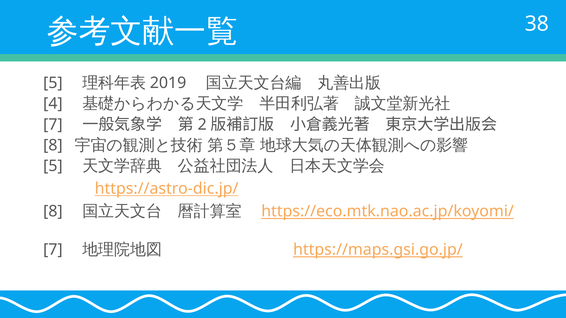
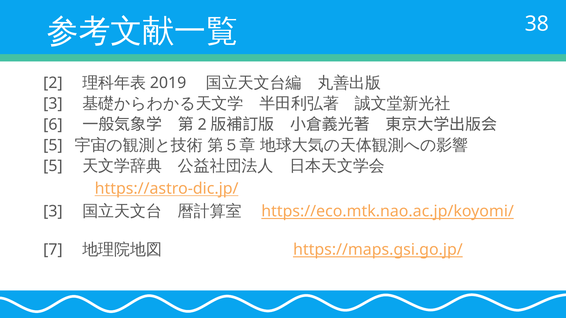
5: 5 -> 2 (53, 83)
4: 4 -> 3 (53, 104)
7: 7 -> 6 (53, 125)
8: 8 -> 5 (53, 145)
8: 8 -> 3 (53, 212)
